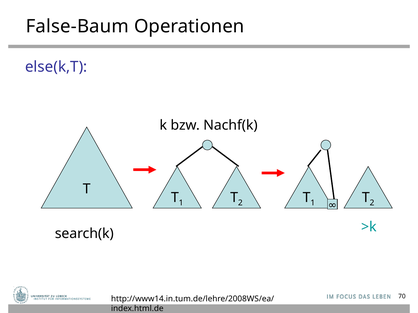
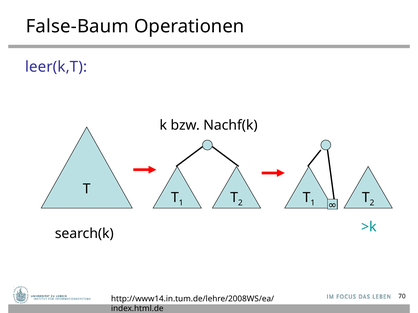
else(k,T: else(k,T -> leer(k,T (56, 67)
